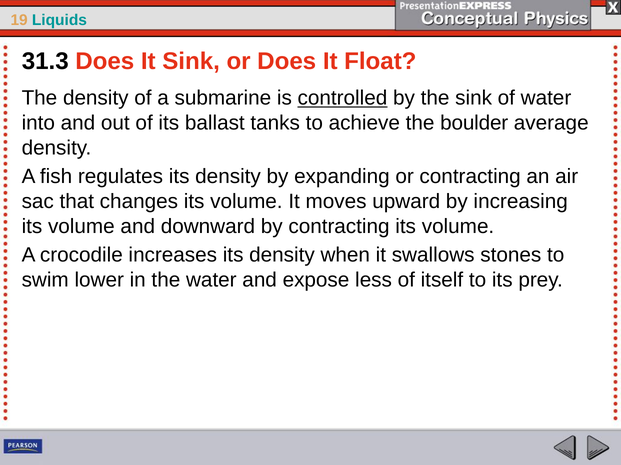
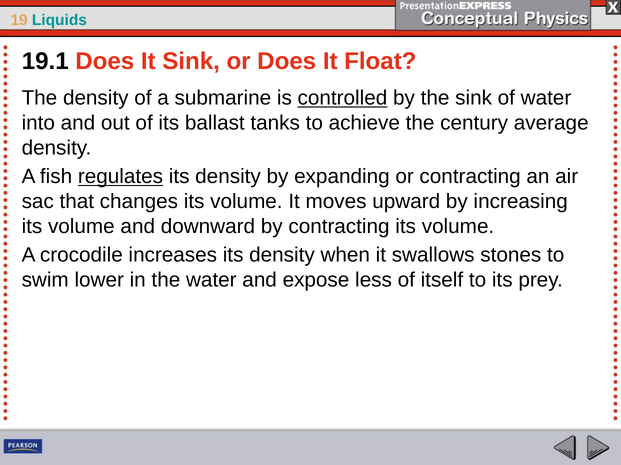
31.3: 31.3 -> 19.1 (45, 62)
boulder: boulder -> century (474, 123)
regulates underline: none -> present (120, 177)
